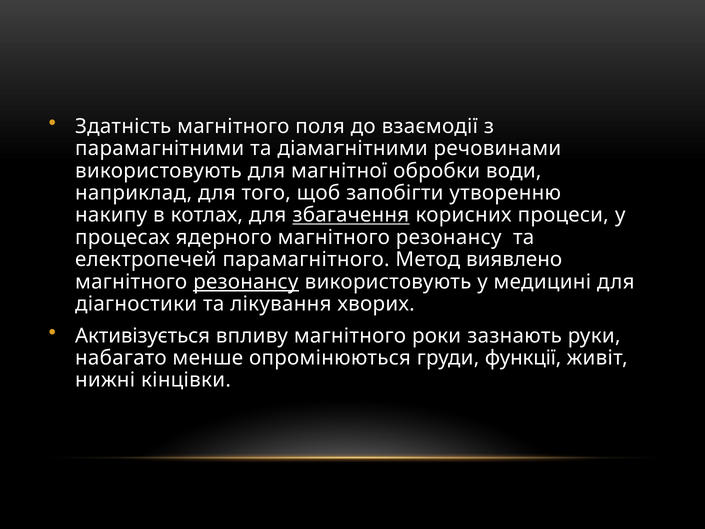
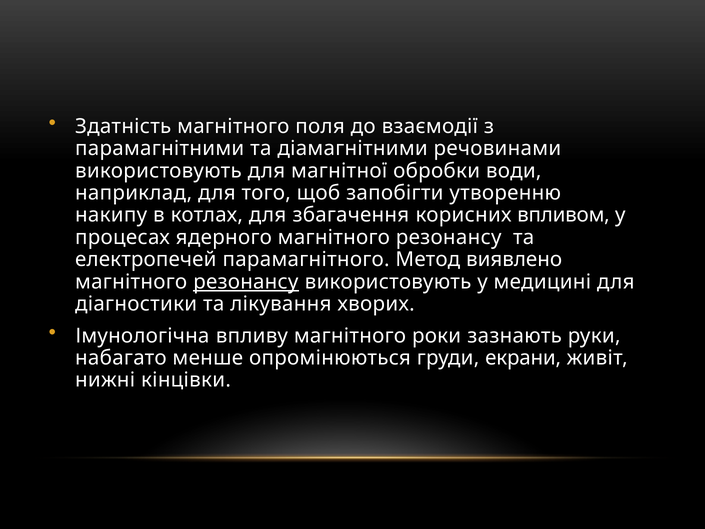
збагачення underline: present -> none (351, 215)
процеси: процеси -> впливом (563, 215)
Активізується: Активізується -> Імунологічна (142, 336)
функції: функції -> екрани (523, 358)
